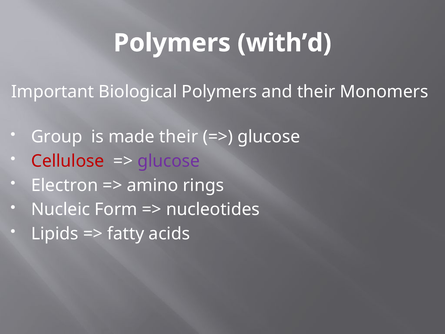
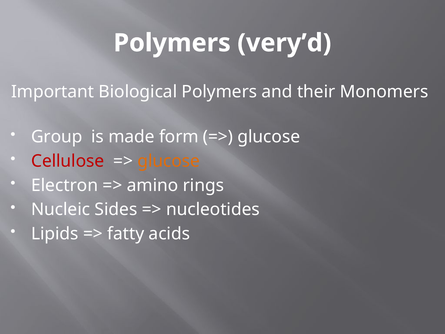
with’d: with’d -> very’d (284, 43)
made their: their -> form (179, 137)
glucose colour: purple -> orange (169, 161)
Form: Form -> Sides (116, 209)
